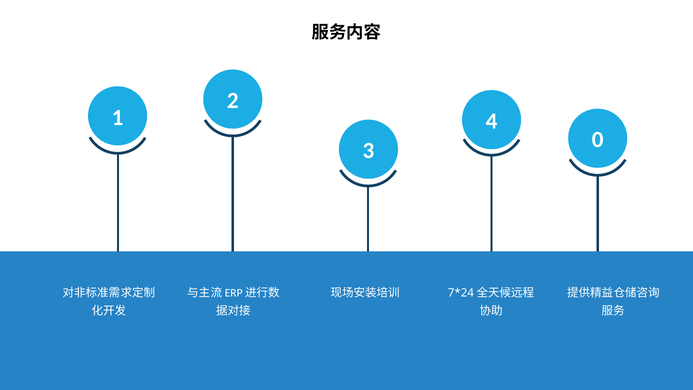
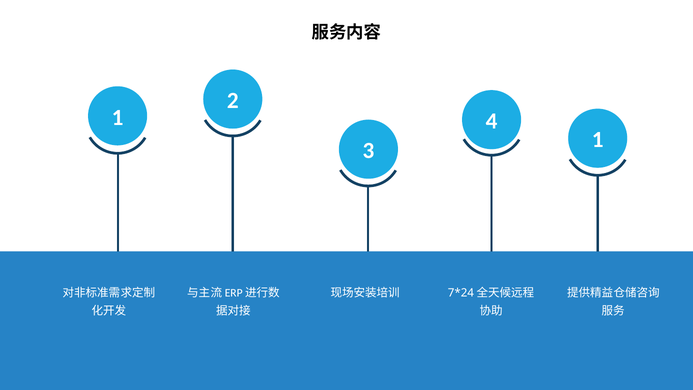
3 0: 0 -> 1 (598, 140)
